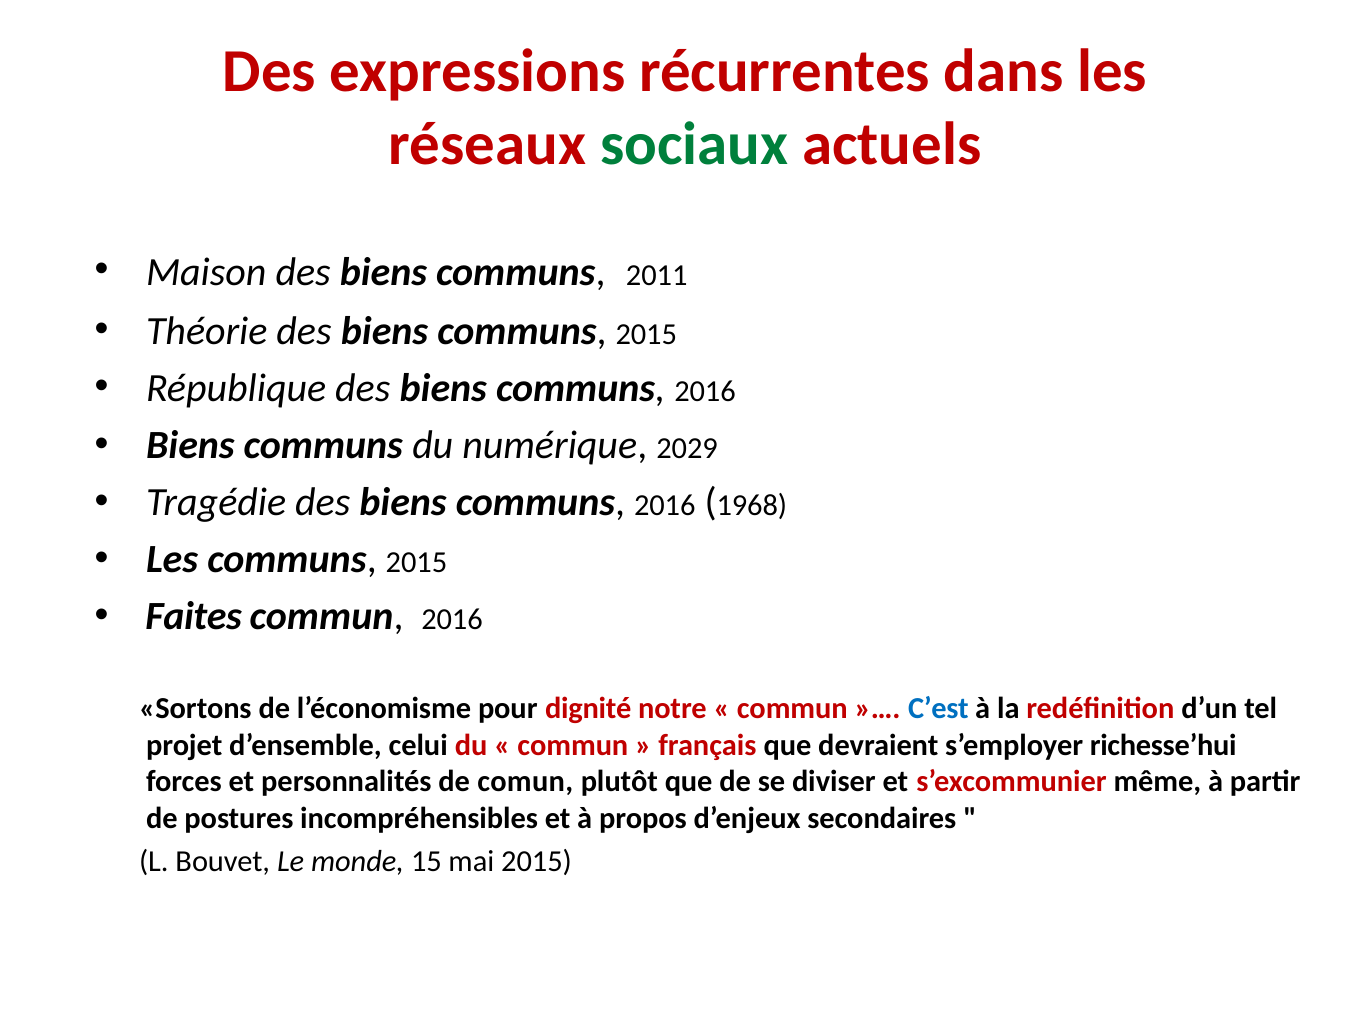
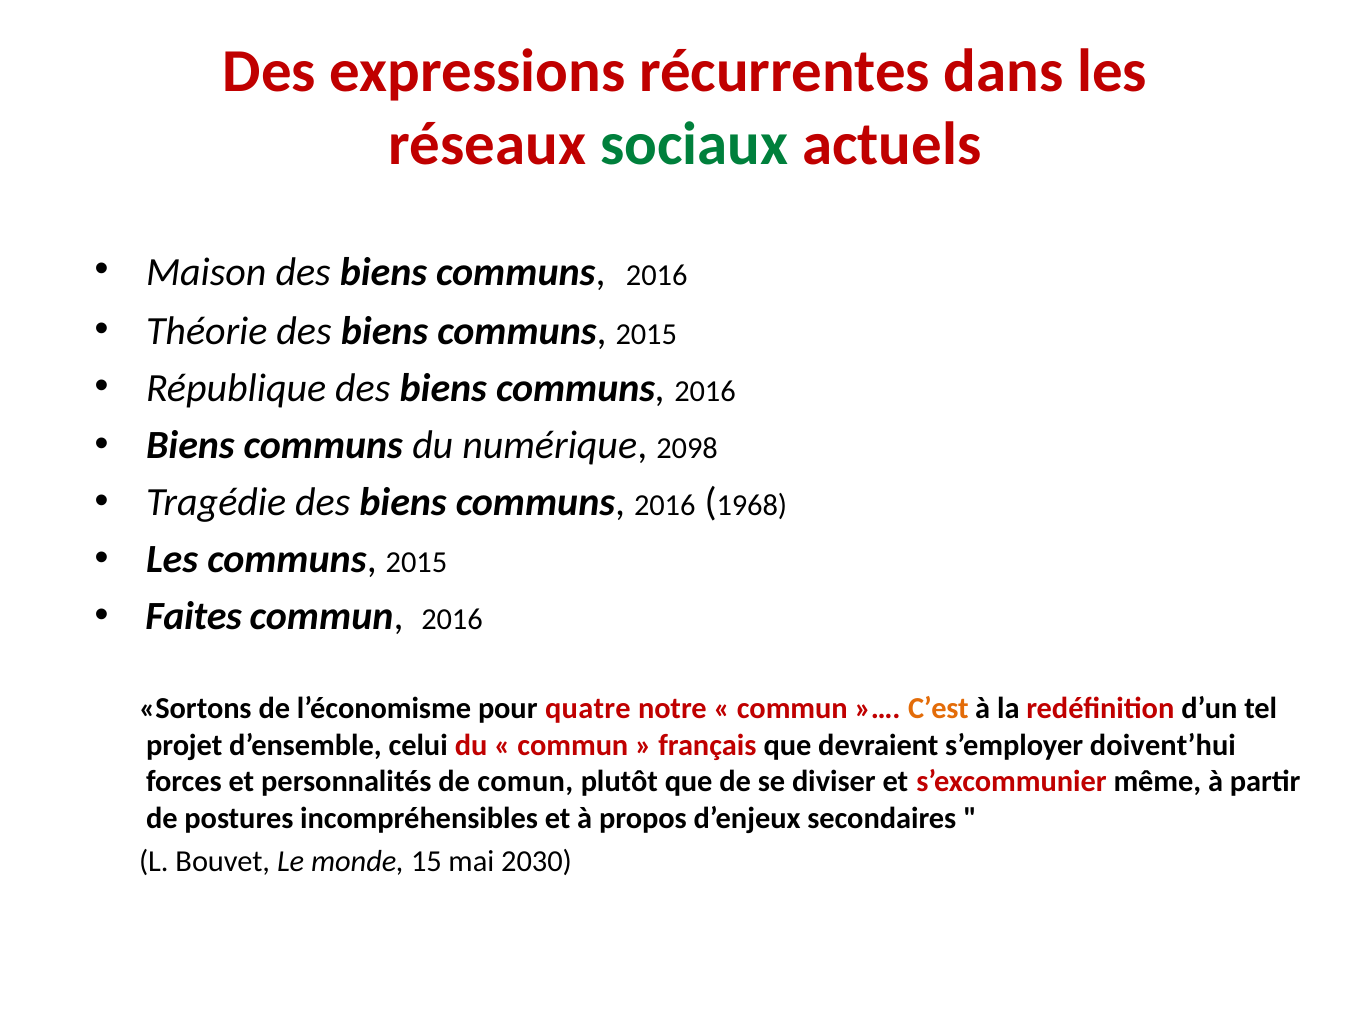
2011: 2011 -> 2016 (657, 276)
2029: 2029 -> 2098 (687, 448)
dignité: dignité -> quatre (588, 709)
C’est colour: blue -> orange (938, 709)
richesse’hui: richesse’hui -> doivent’hui (1163, 745)
mai 2015: 2015 -> 2030 (537, 862)
